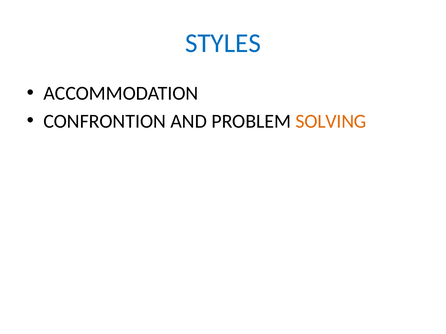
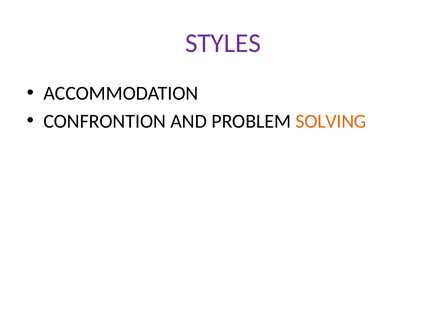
STYLES colour: blue -> purple (223, 43)
